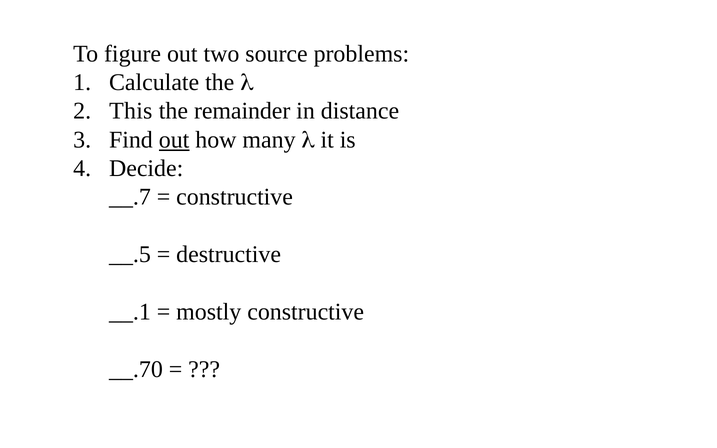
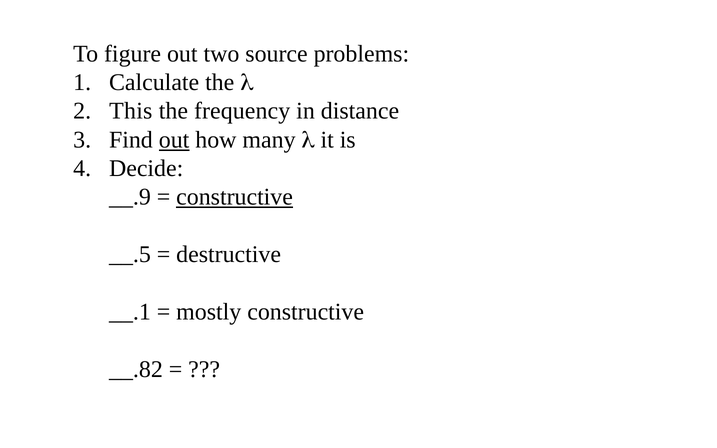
remainder: remainder -> frequency (242, 111)
__.7: __.7 -> __.9 (130, 197)
constructive underline: none -> present (235, 197)
__.70: __.70 -> __.82 (136, 369)
